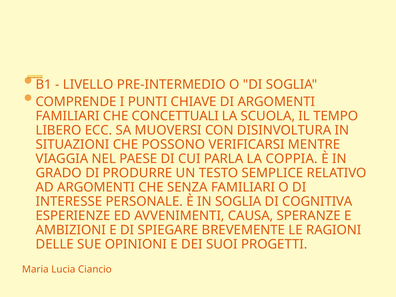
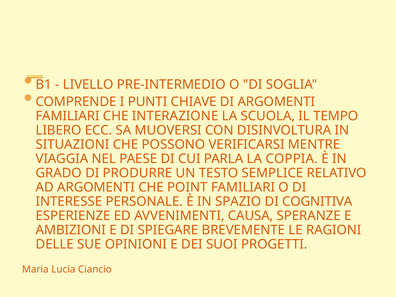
CONCETTUALI: CONCETTUALI -> INTERAZIONE (175, 116)
SENZA: SENZA -> POINT (187, 187)
IN SOGLIA: SOGLIA -> SPAZIO (238, 201)
